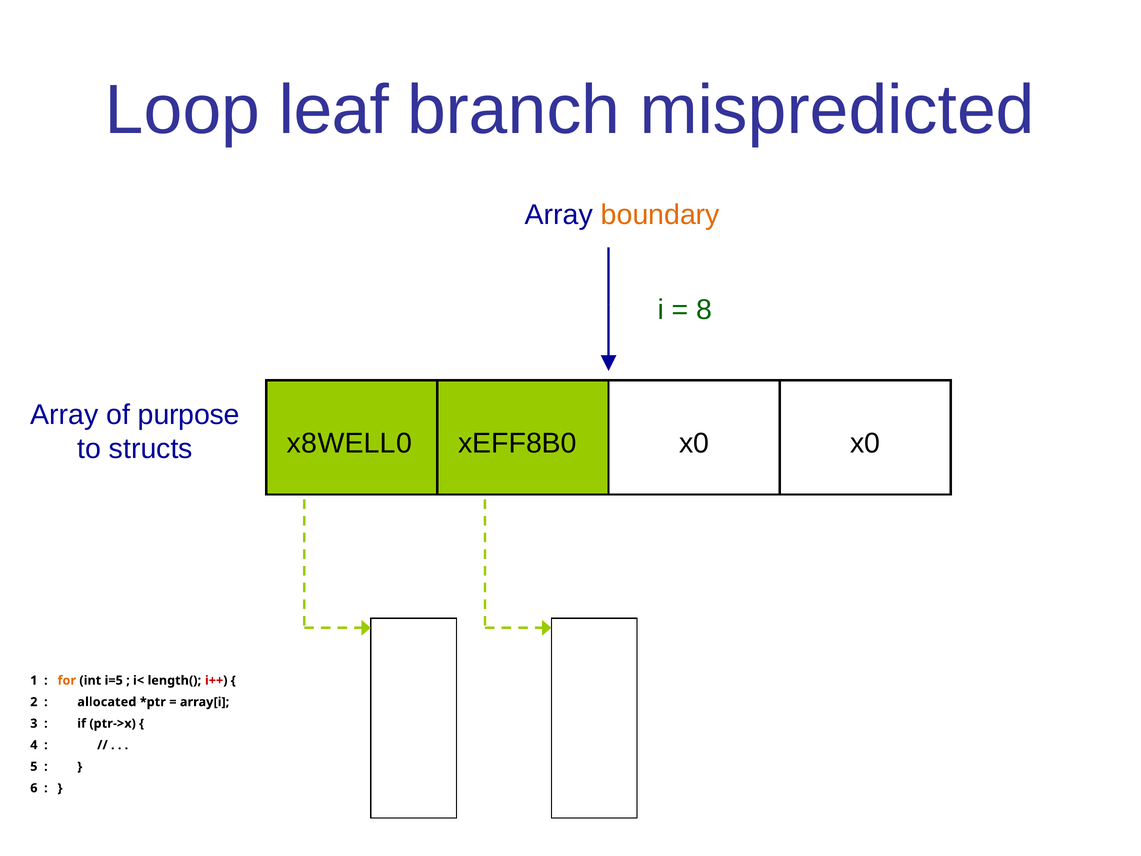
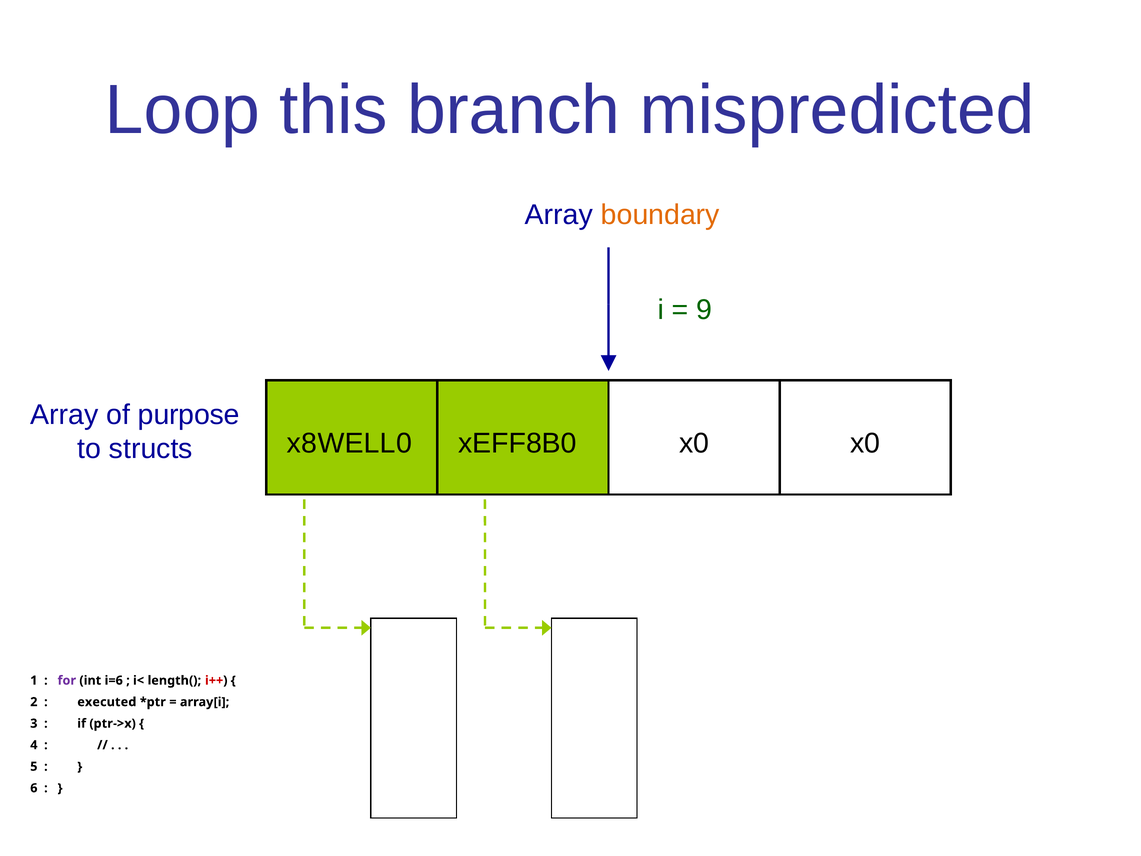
leaf: leaf -> this (334, 110)
8: 8 -> 9 (704, 310)
for colour: orange -> purple (67, 680)
i=5: i=5 -> i=6 (114, 680)
allocated: allocated -> executed (107, 702)
